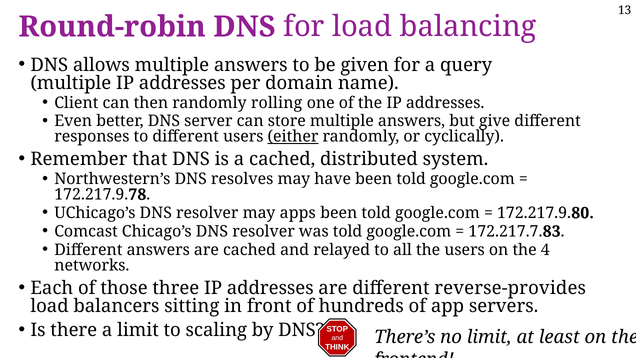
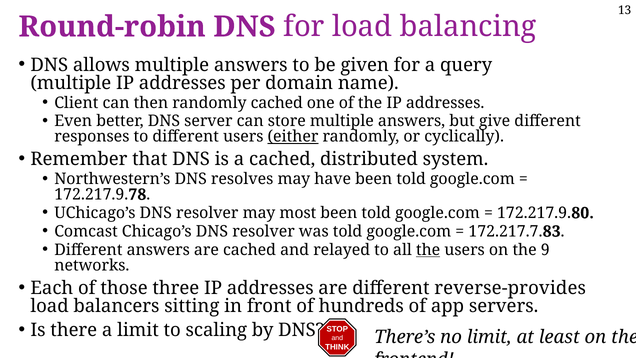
randomly rolling: rolling -> cached (277, 103)
apps: apps -> most (298, 213)
the underline: none -> present (428, 250)
4: 4 -> 9 (545, 250)
